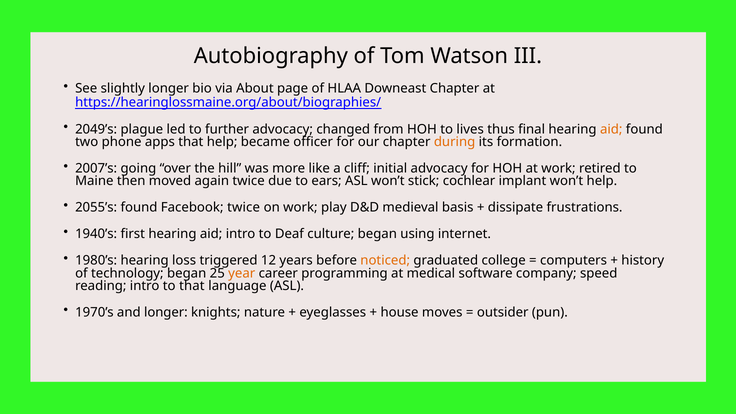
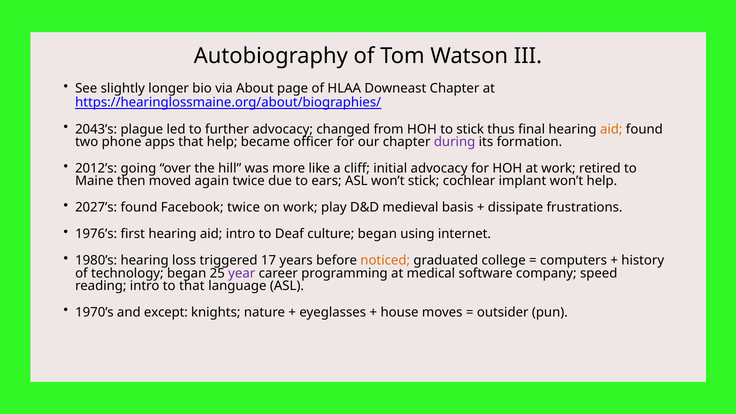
2049’s: 2049’s -> 2043’s (96, 129)
to lives: lives -> stick (470, 129)
during colour: orange -> purple (455, 142)
2007’s: 2007’s -> 2012’s (96, 168)
2055’s: 2055’s -> 2027’s (96, 208)
1940’s: 1940’s -> 1976’s (96, 234)
12: 12 -> 17 (269, 260)
year colour: orange -> purple (242, 273)
and longer: longer -> except (166, 312)
